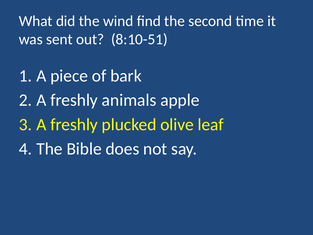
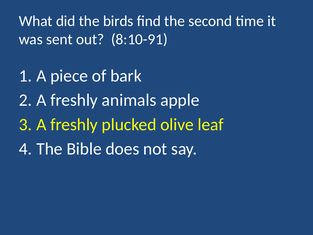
wind: wind -> birds (118, 21)
8:10-51: 8:10-51 -> 8:10-91 (139, 39)
